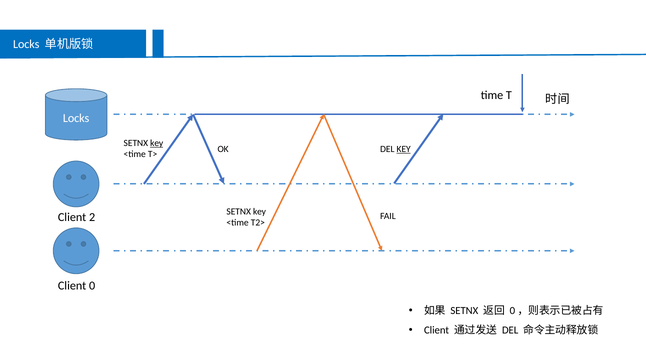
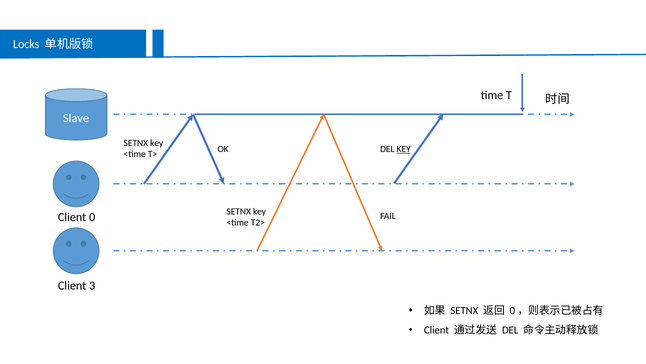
Locks: Locks -> Slave (76, 118)
key underline: present -> none (157, 143)
2: 2 -> 0 (92, 217)
0: 0 -> 3 (92, 285)
